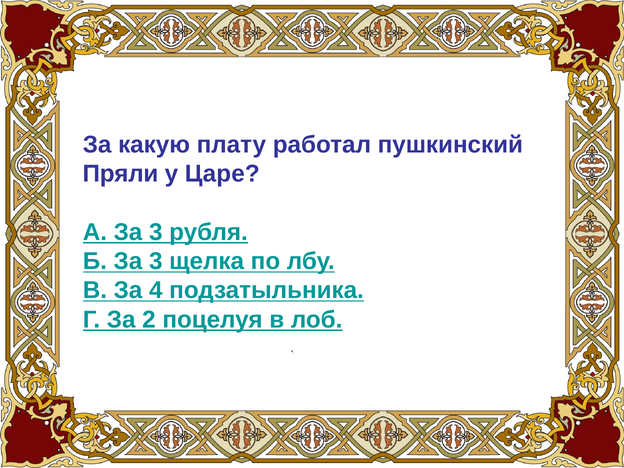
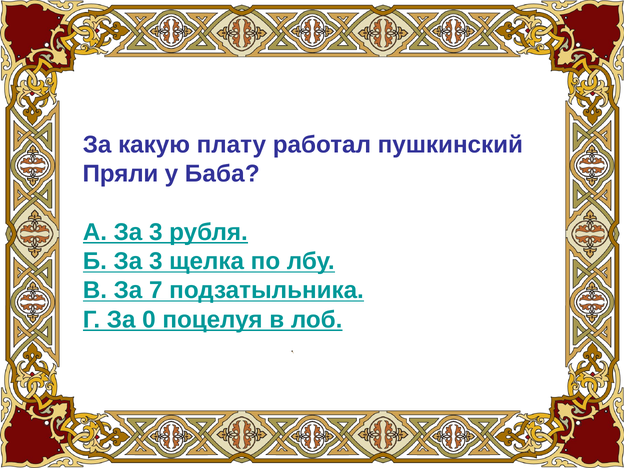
Царе: Царе -> Баба (222, 174)
4: 4 -> 7 (156, 290)
2: 2 -> 0 (149, 320)
